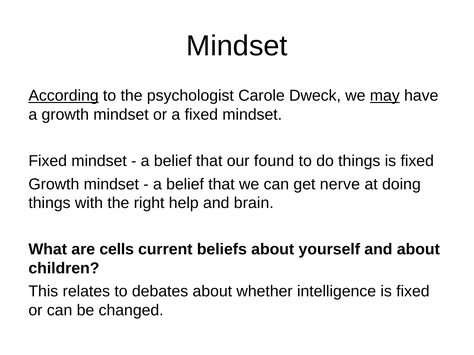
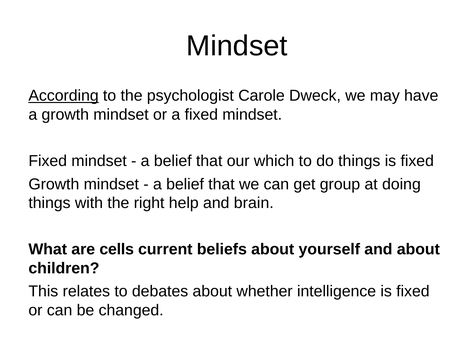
may underline: present -> none (385, 96)
found: found -> which (274, 161)
nerve: nerve -> group (340, 184)
